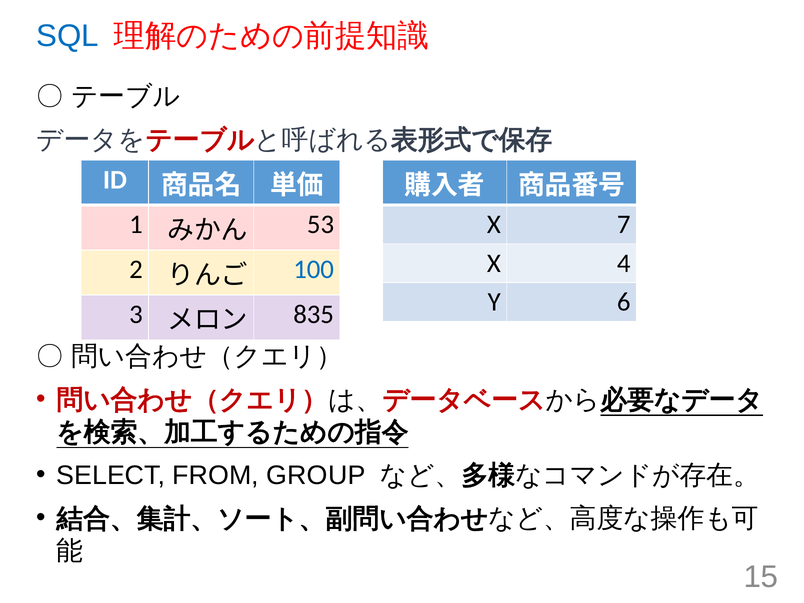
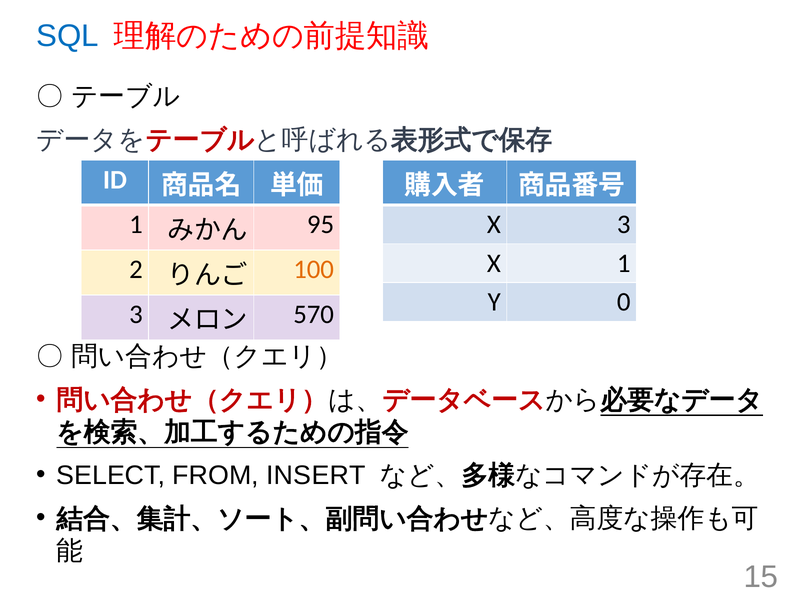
53: 53 -> 95 (321, 225)
X 7: 7 -> 3 (624, 225)
X 4: 4 -> 1 (624, 263)
100 colour: blue -> orange (314, 270)
6: 6 -> 0 (624, 302)
835: 835 -> 570 (314, 314)
GROUP: GROUP -> INSERT (316, 475)
